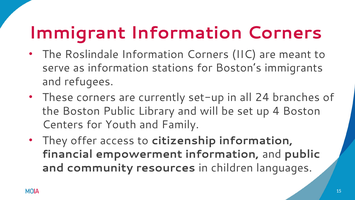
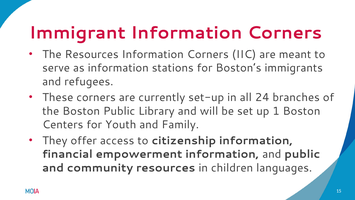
The Roslindale: Roslindale -> Resources (92, 54)
4: 4 -> 1 (276, 111)
